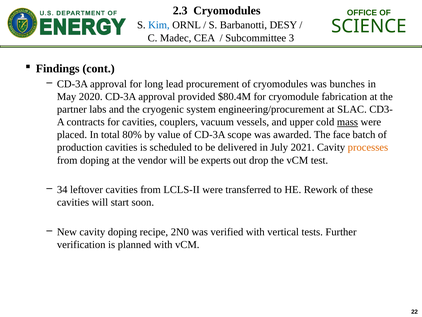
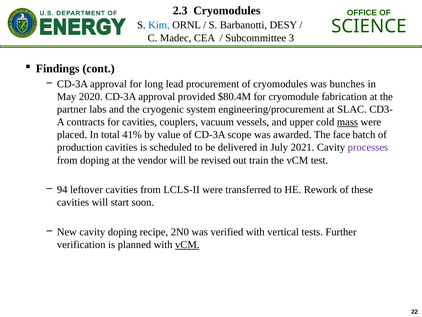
80%: 80% -> 41% (132, 135)
processes colour: orange -> purple (368, 147)
experts: experts -> revised (216, 160)
drop: drop -> train (259, 160)
34: 34 -> 94 (62, 189)
vCM underline: none -> present (187, 244)
